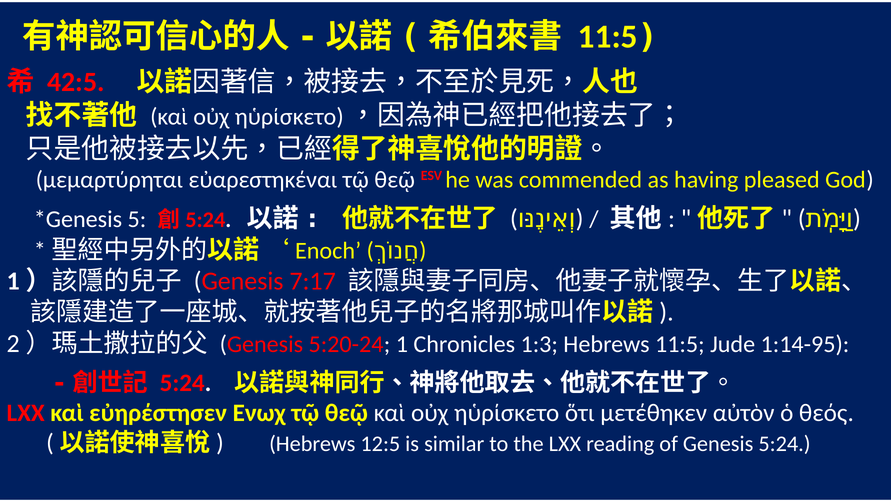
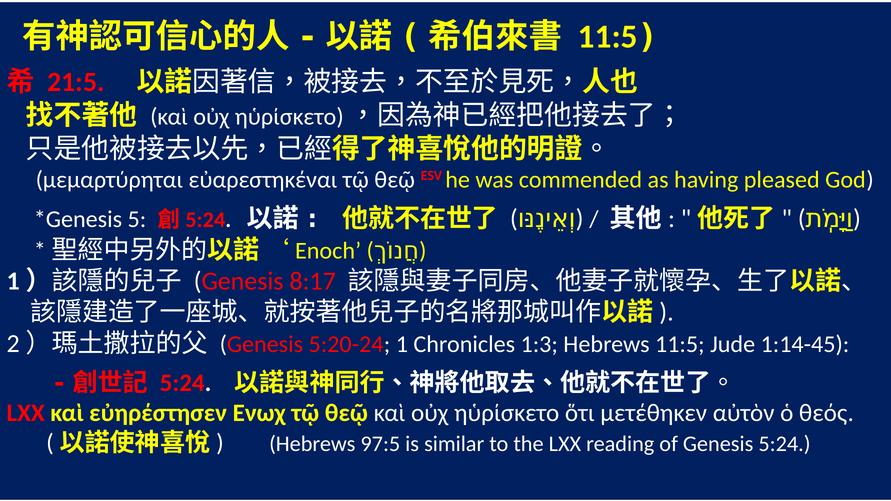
42:5: 42:5 -> 21:5 (76, 82)
7:17: 7:17 -> 8:17 (313, 281)
1:14-95: 1:14-95 -> 1:14-45 (805, 344)
12:5: 12:5 -> 97:5 (380, 444)
